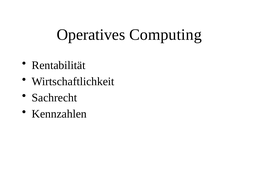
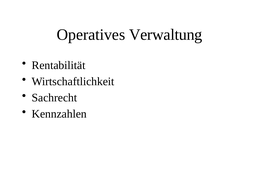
Computing: Computing -> Verwaltung (166, 35)
